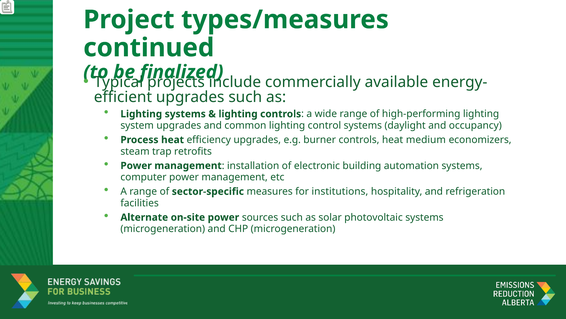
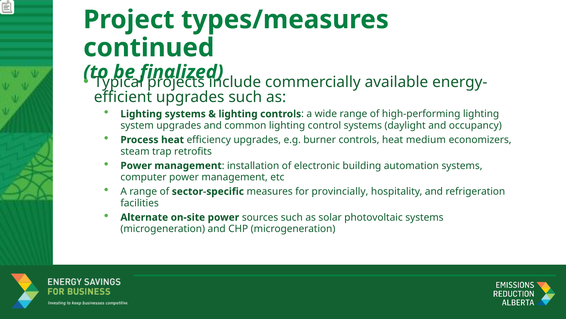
institutions: institutions -> provincially (340, 191)
